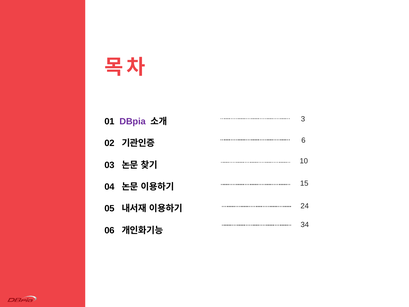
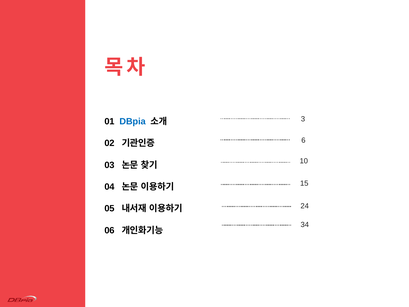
DBpia colour: purple -> blue (133, 121)
